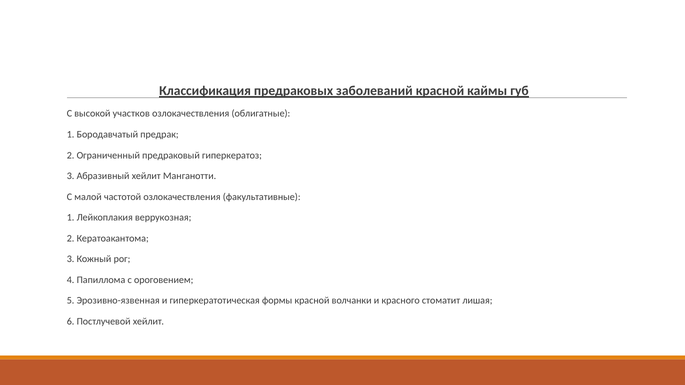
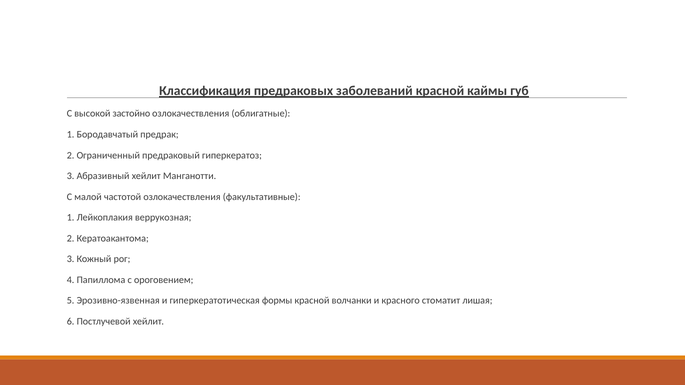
участков: участков -> застойно (131, 114)
